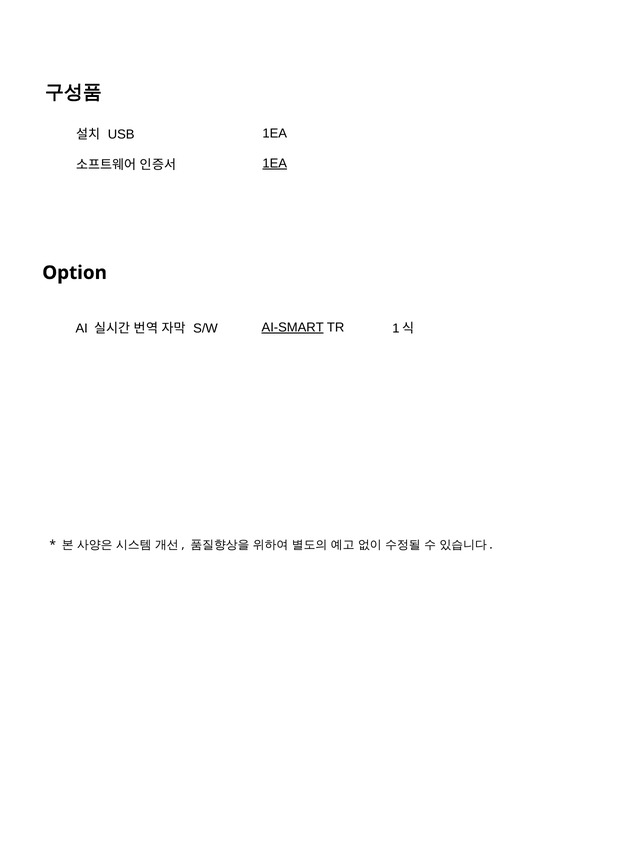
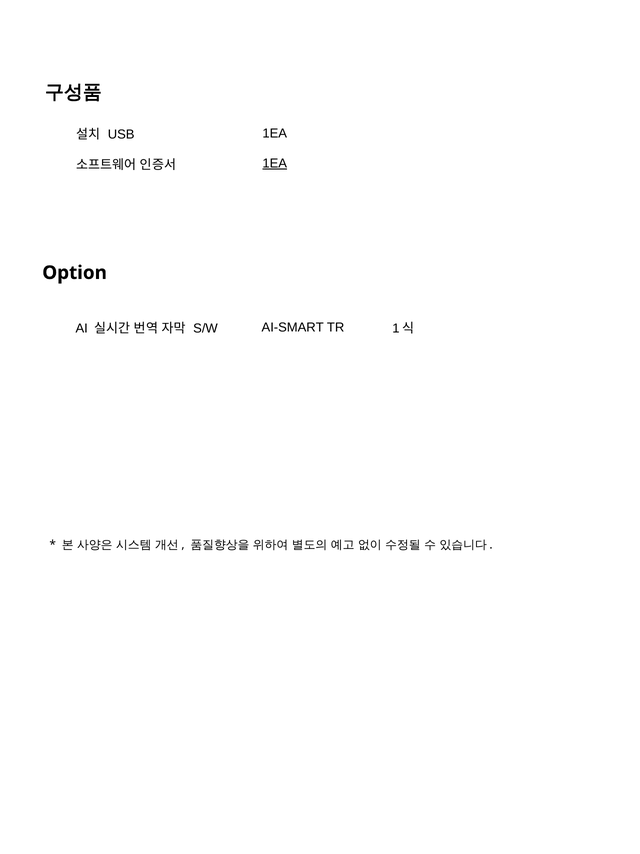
AI-SMART underline: present -> none (293, 327)
